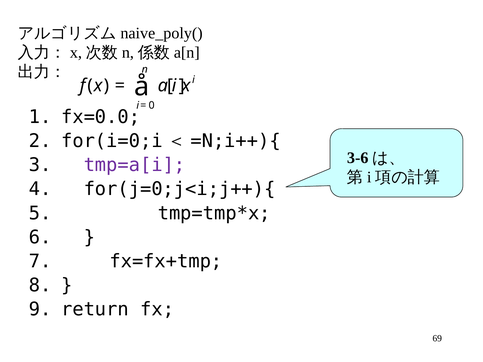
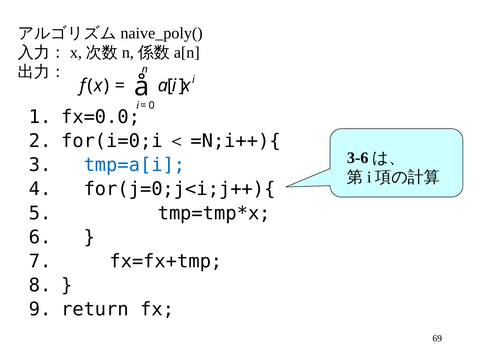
tmp=a[i colour: purple -> blue (135, 165)
